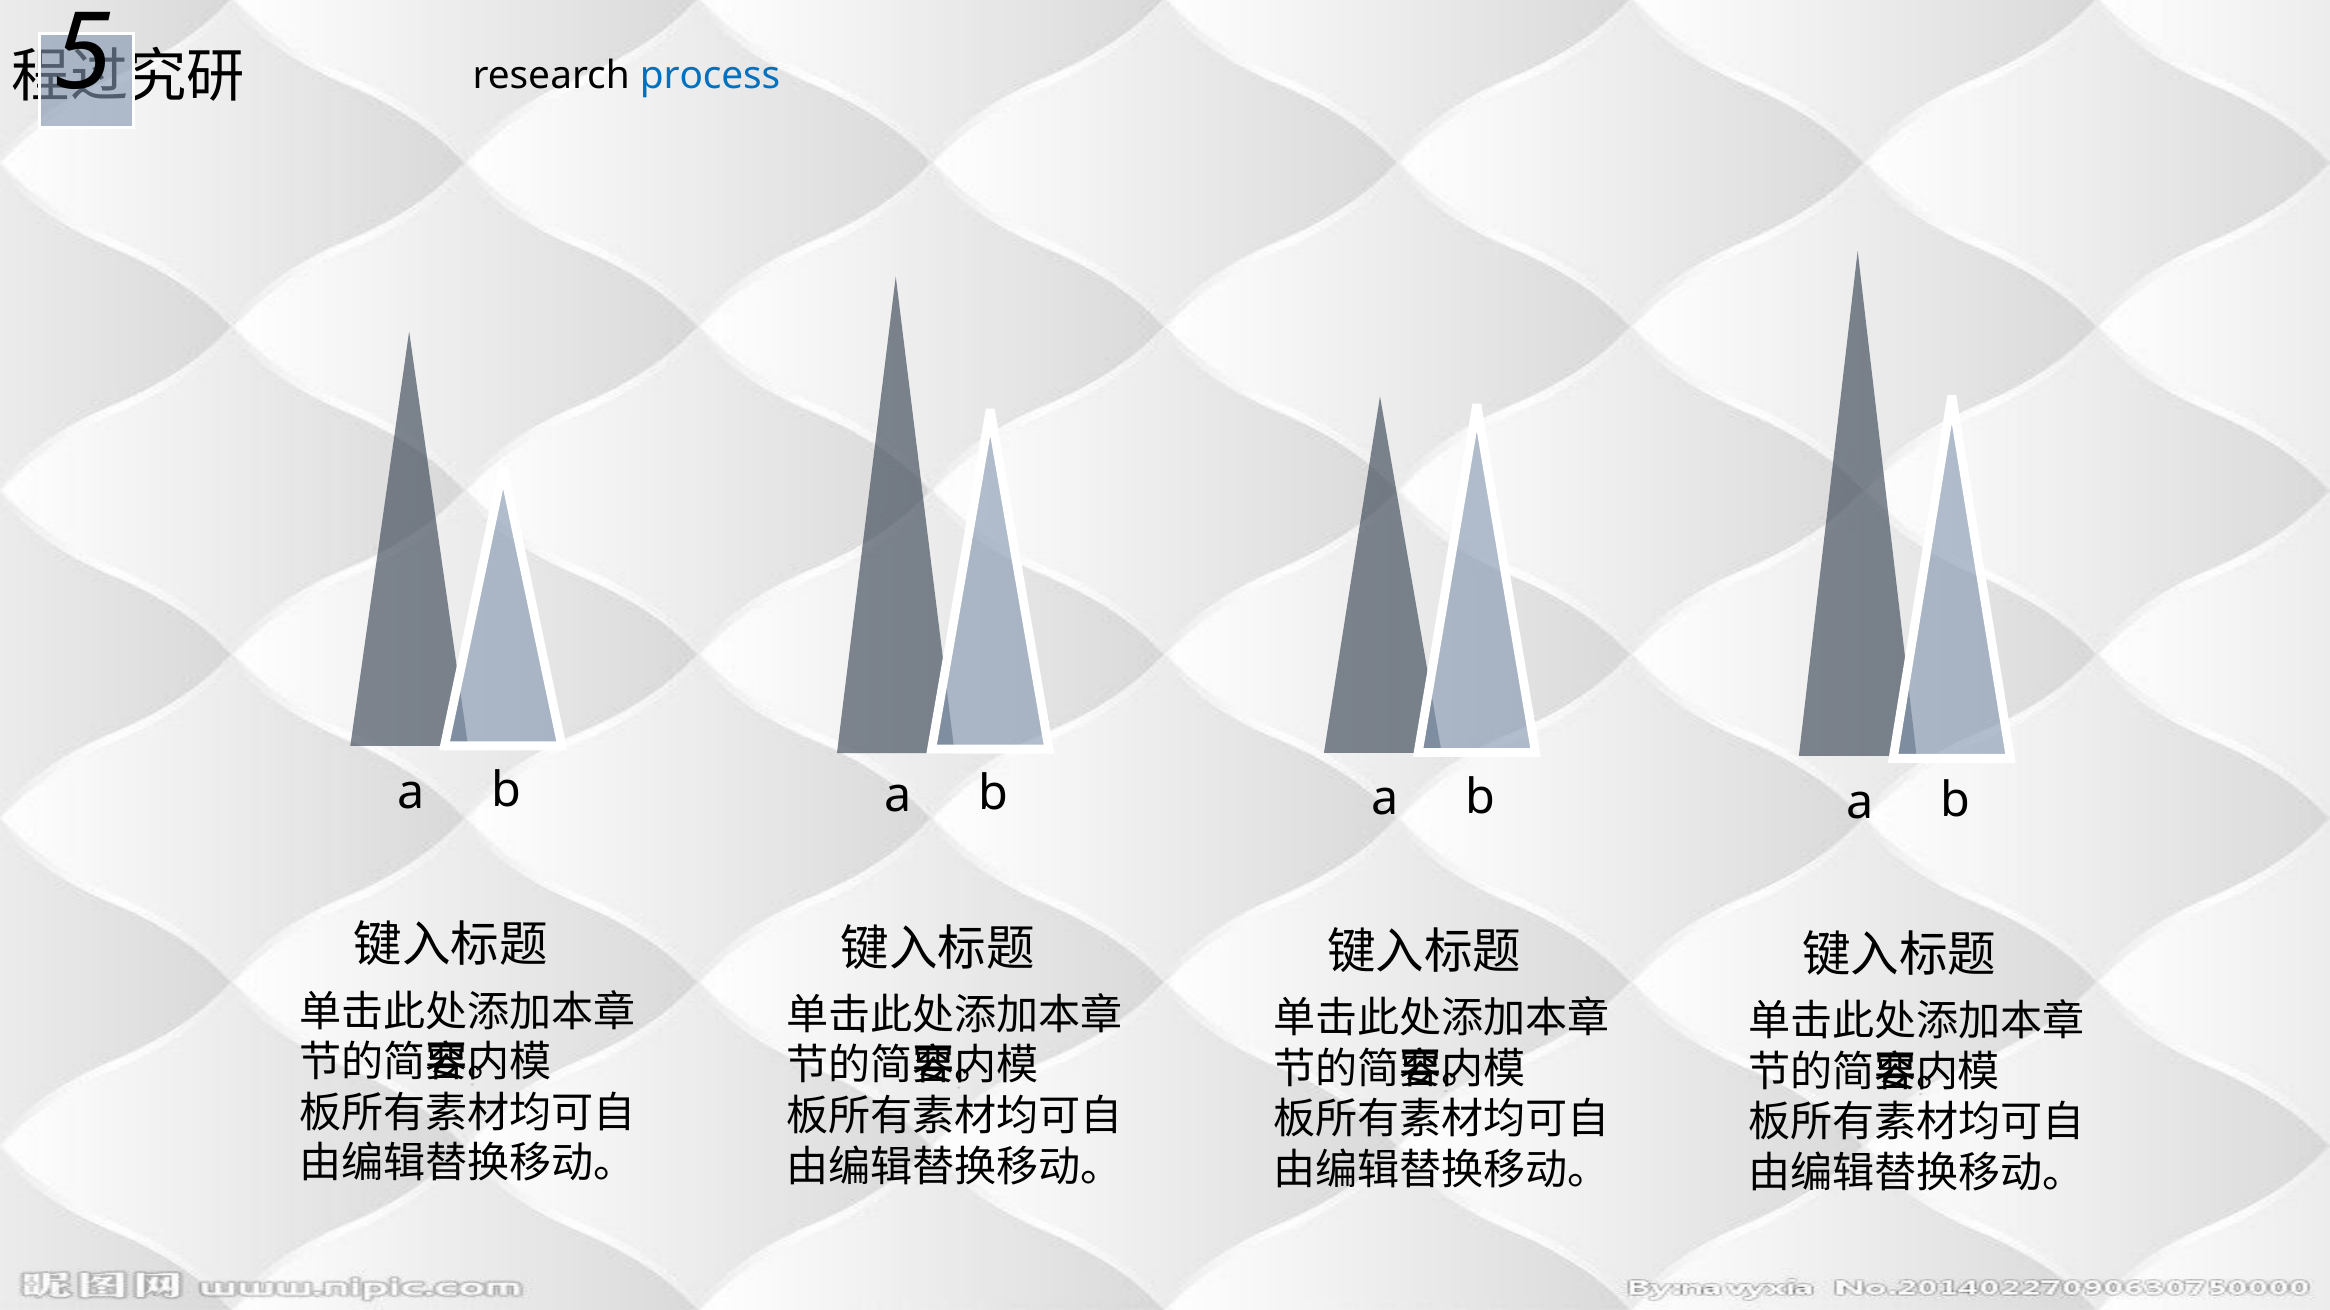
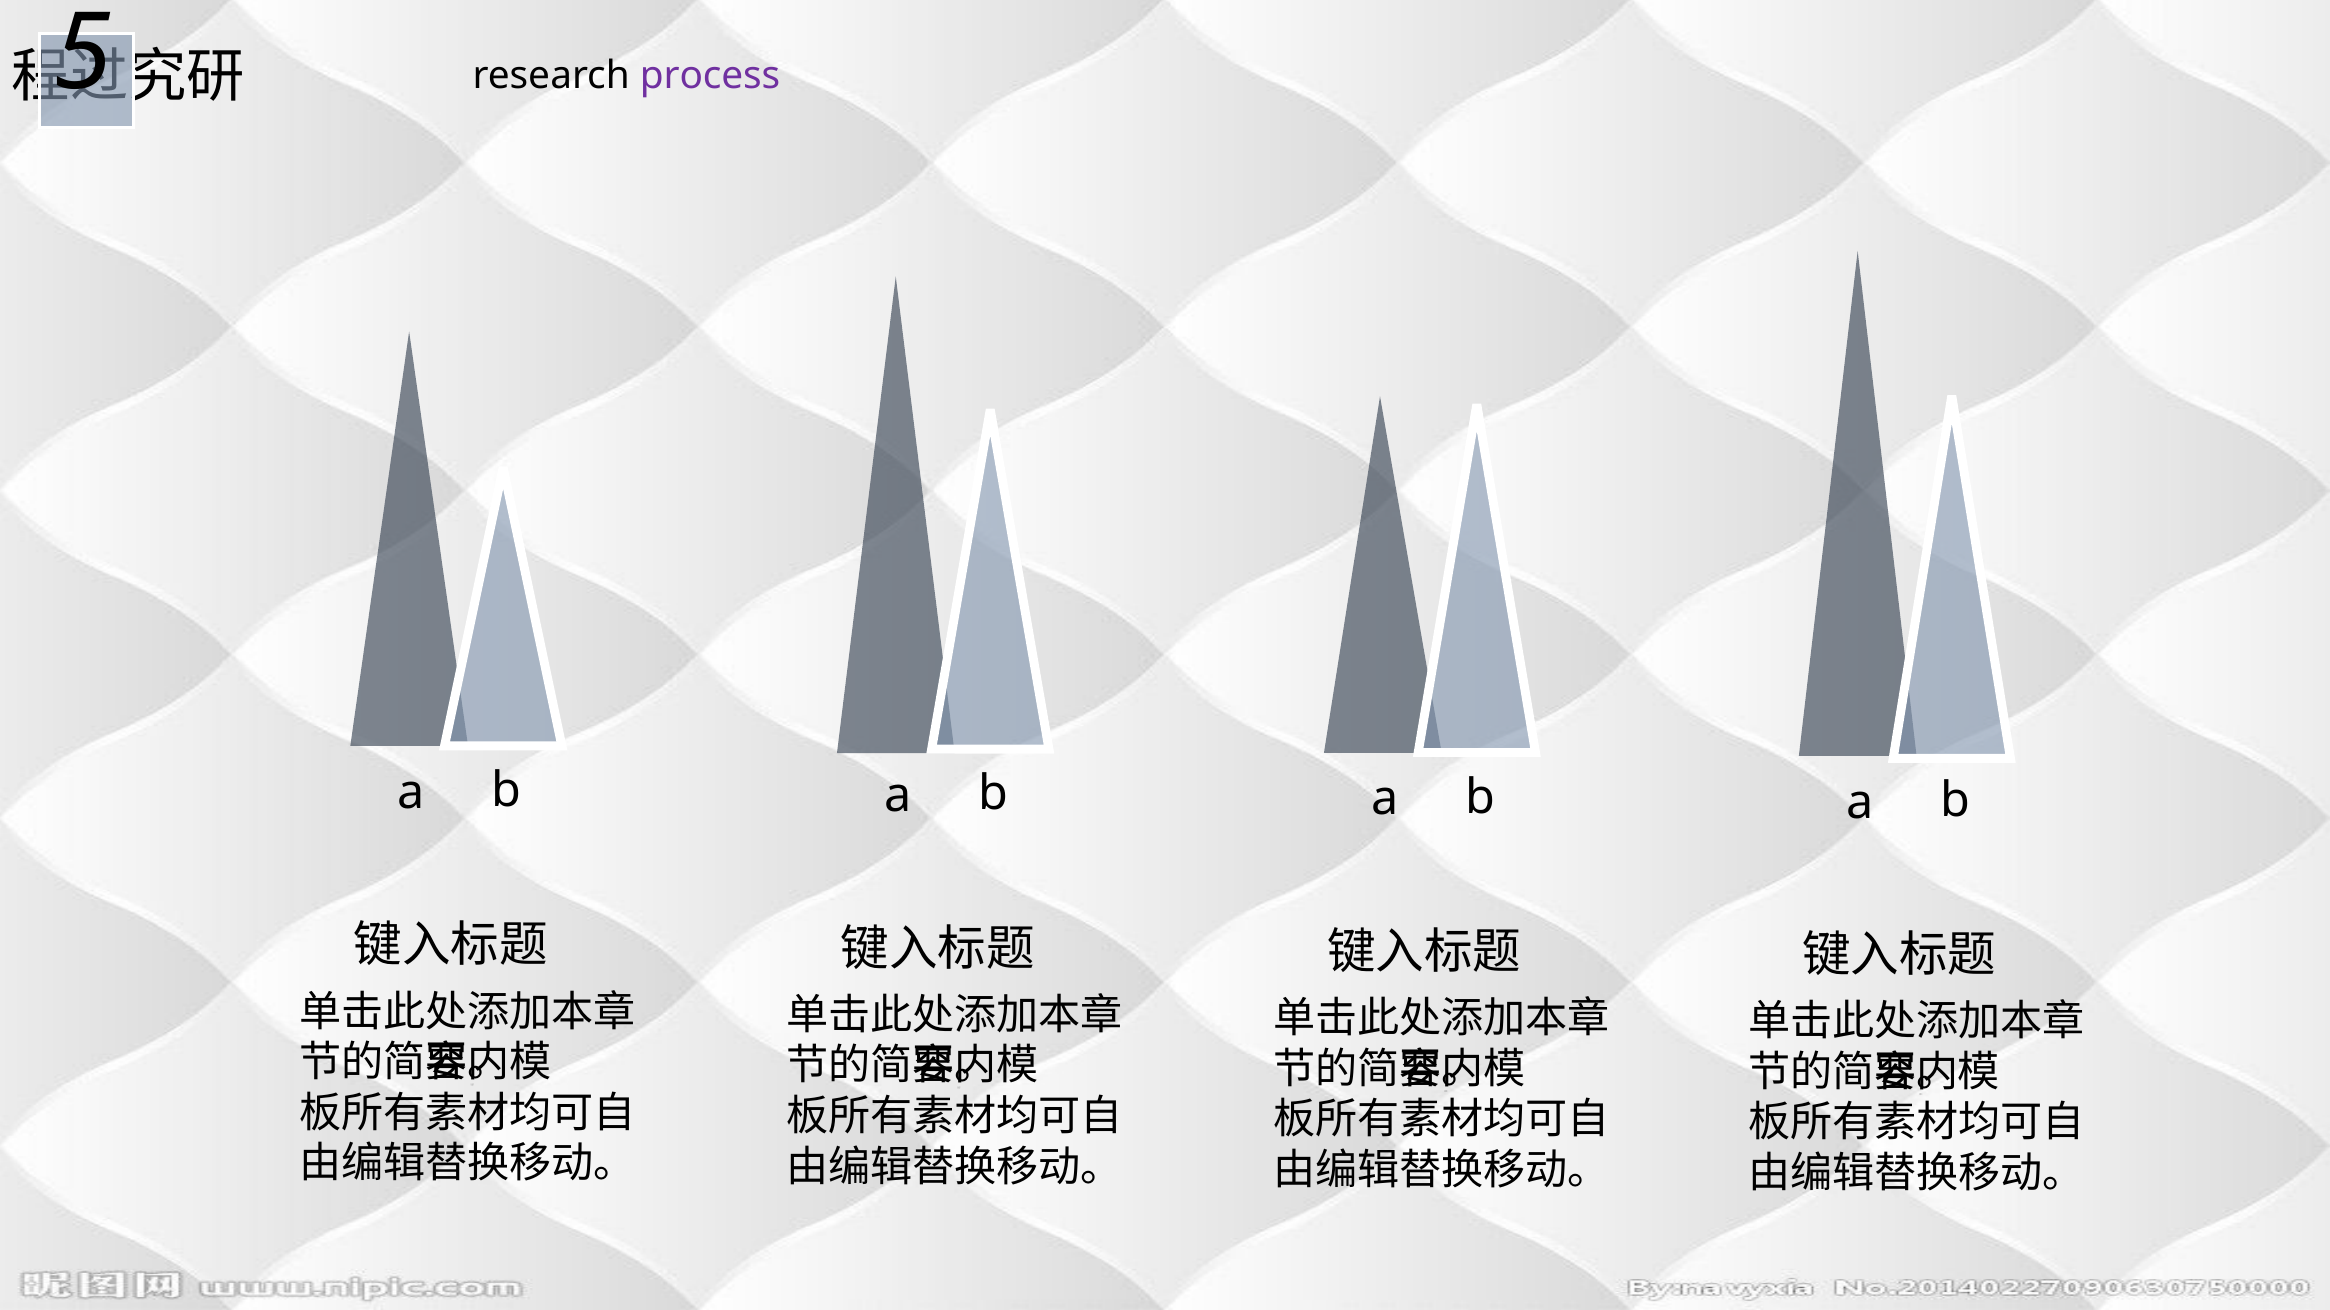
process colour: blue -> purple (710, 76)
